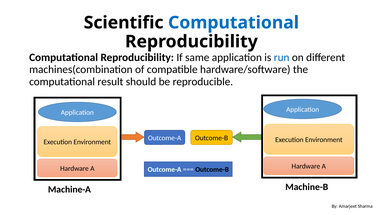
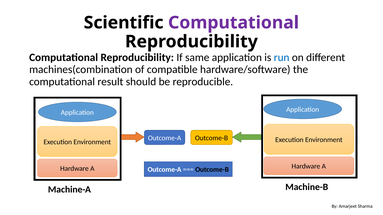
Computational colour: blue -> purple (234, 23)
